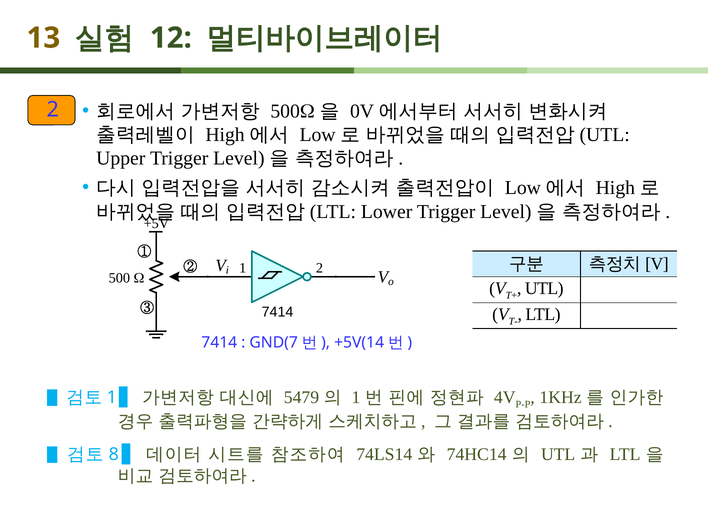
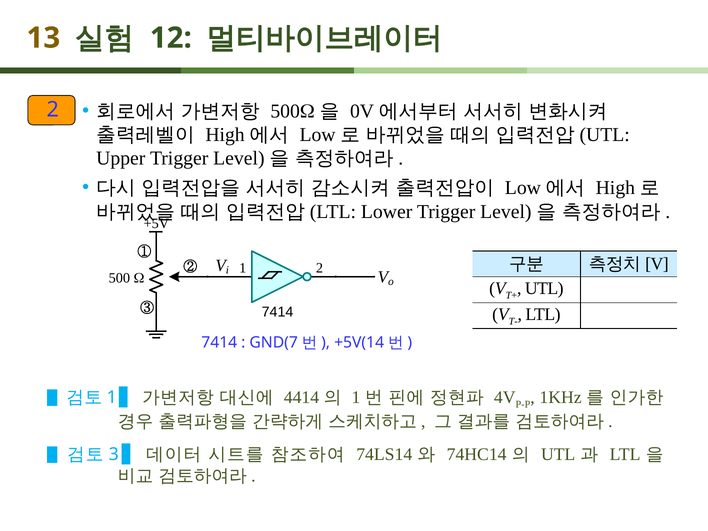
5479: 5479 -> 4414 (301, 397)
8: 8 -> 3 (114, 454)
